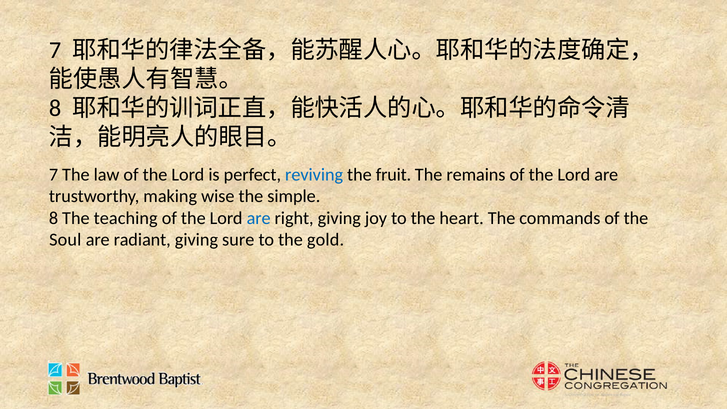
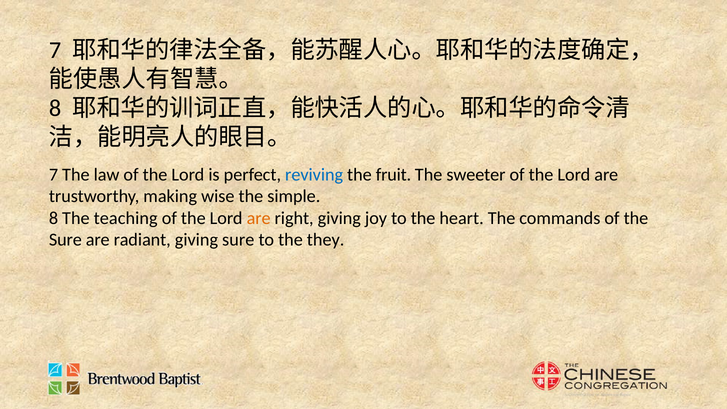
remains: remains -> sweeter (476, 175)
are colour: blue -> orange (259, 218)
Soul: Soul -> Sure (65, 240)
gold: gold -> they (326, 240)
